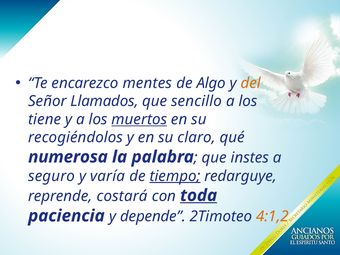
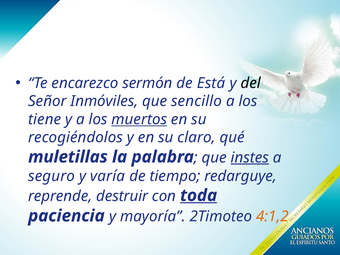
mentes: mentes -> sermón (147, 83)
Algo: Algo -> Está (211, 83)
del colour: orange -> black (251, 83)
Llamados: Llamados -> Inmóviles (104, 101)
numerosa: numerosa -> muletillas (68, 157)
instes underline: none -> present (250, 158)
tiempo underline: present -> none (175, 176)
costará: costará -> destruir (122, 196)
depende: depende -> mayoría (153, 216)
